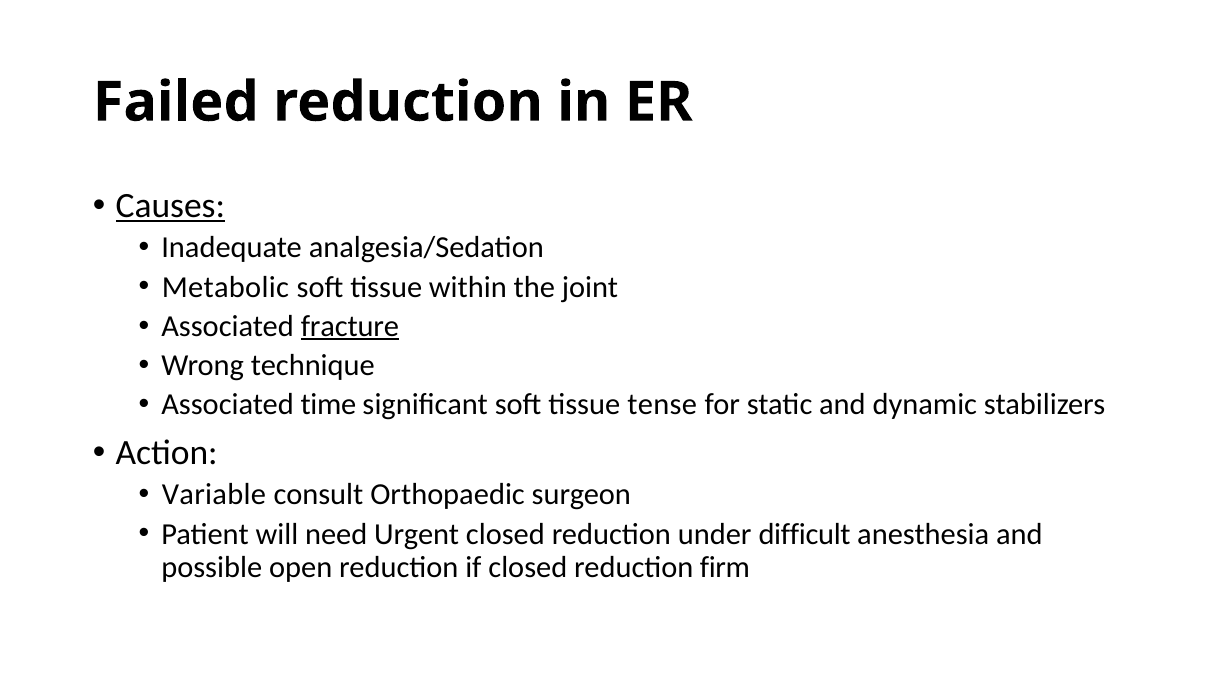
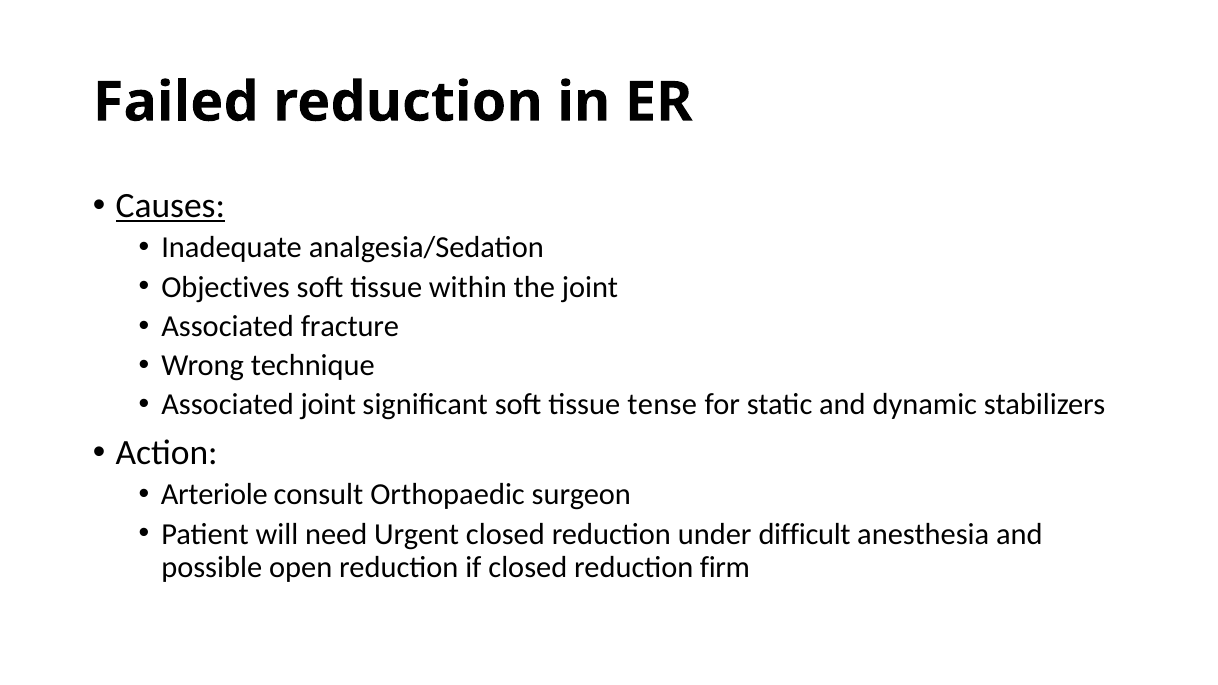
Metabolic: Metabolic -> Objectives (226, 287)
fracture underline: present -> none (350, 326)
Associated time: time -> joint (328, 405)
Variable: Variable -> Arteriole (214, 495)
